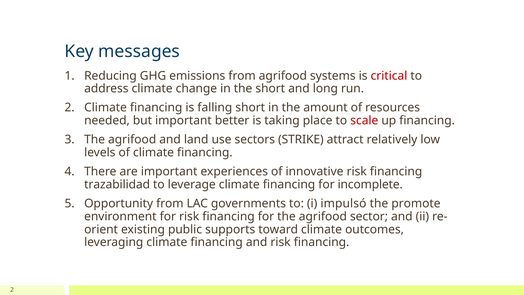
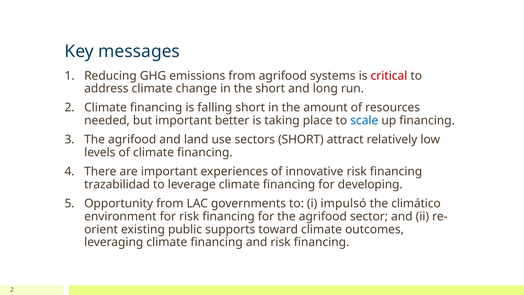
scale colour: red -> blue (364, 121)
sectors STRIKE: STRIKE -> SHORT (301, 139)
incomplete: incomplete -> developing (370, 184)
promote: promote -> climático (416, 203)
